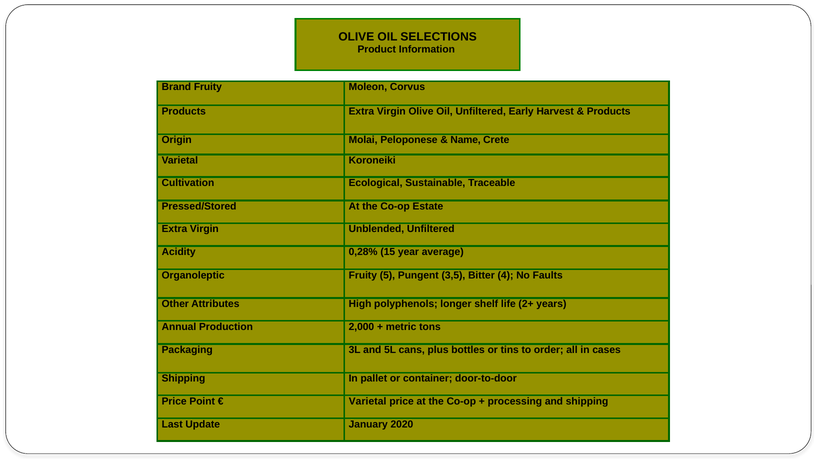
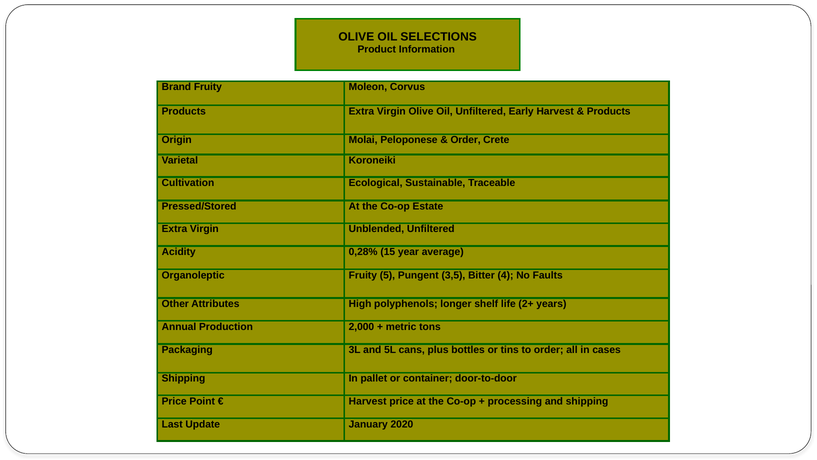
Name: Name -> Order (466, 140)
Varietal: Varietal -> Harvest (368, 401)
